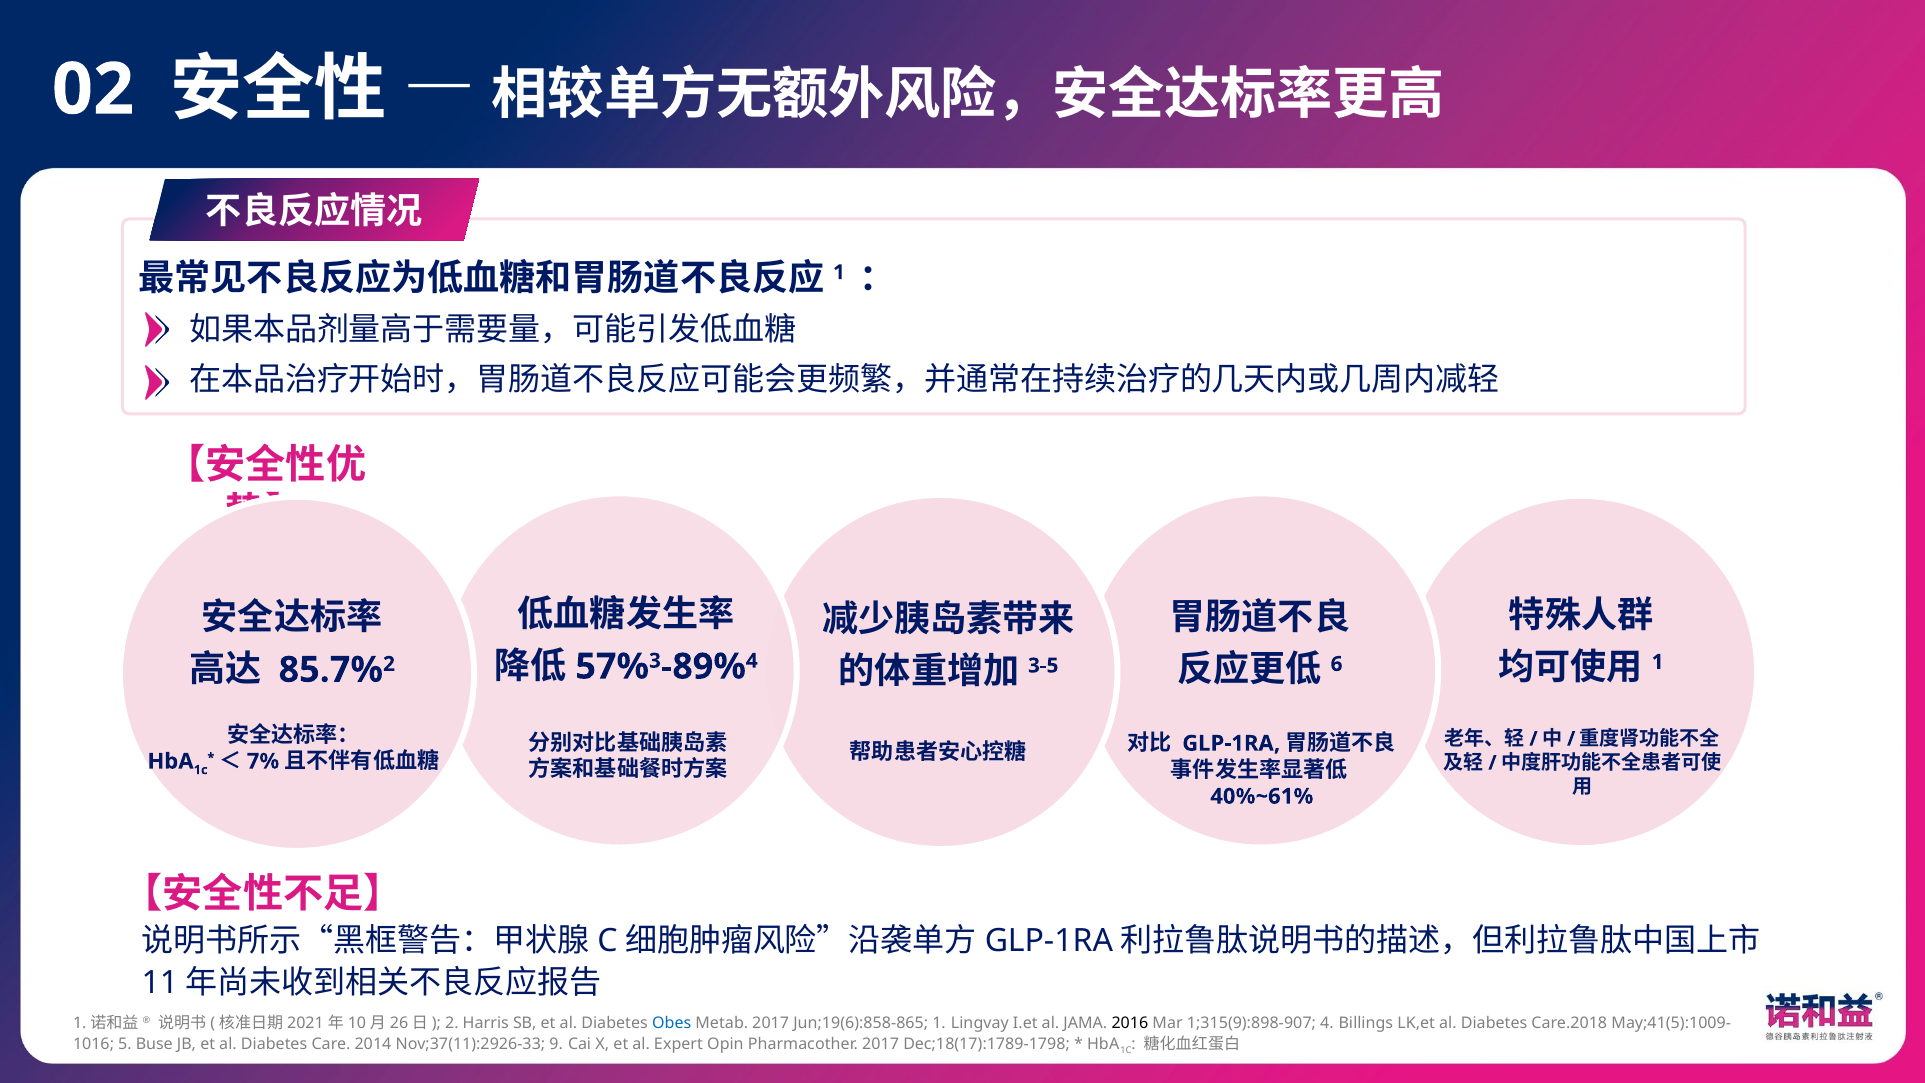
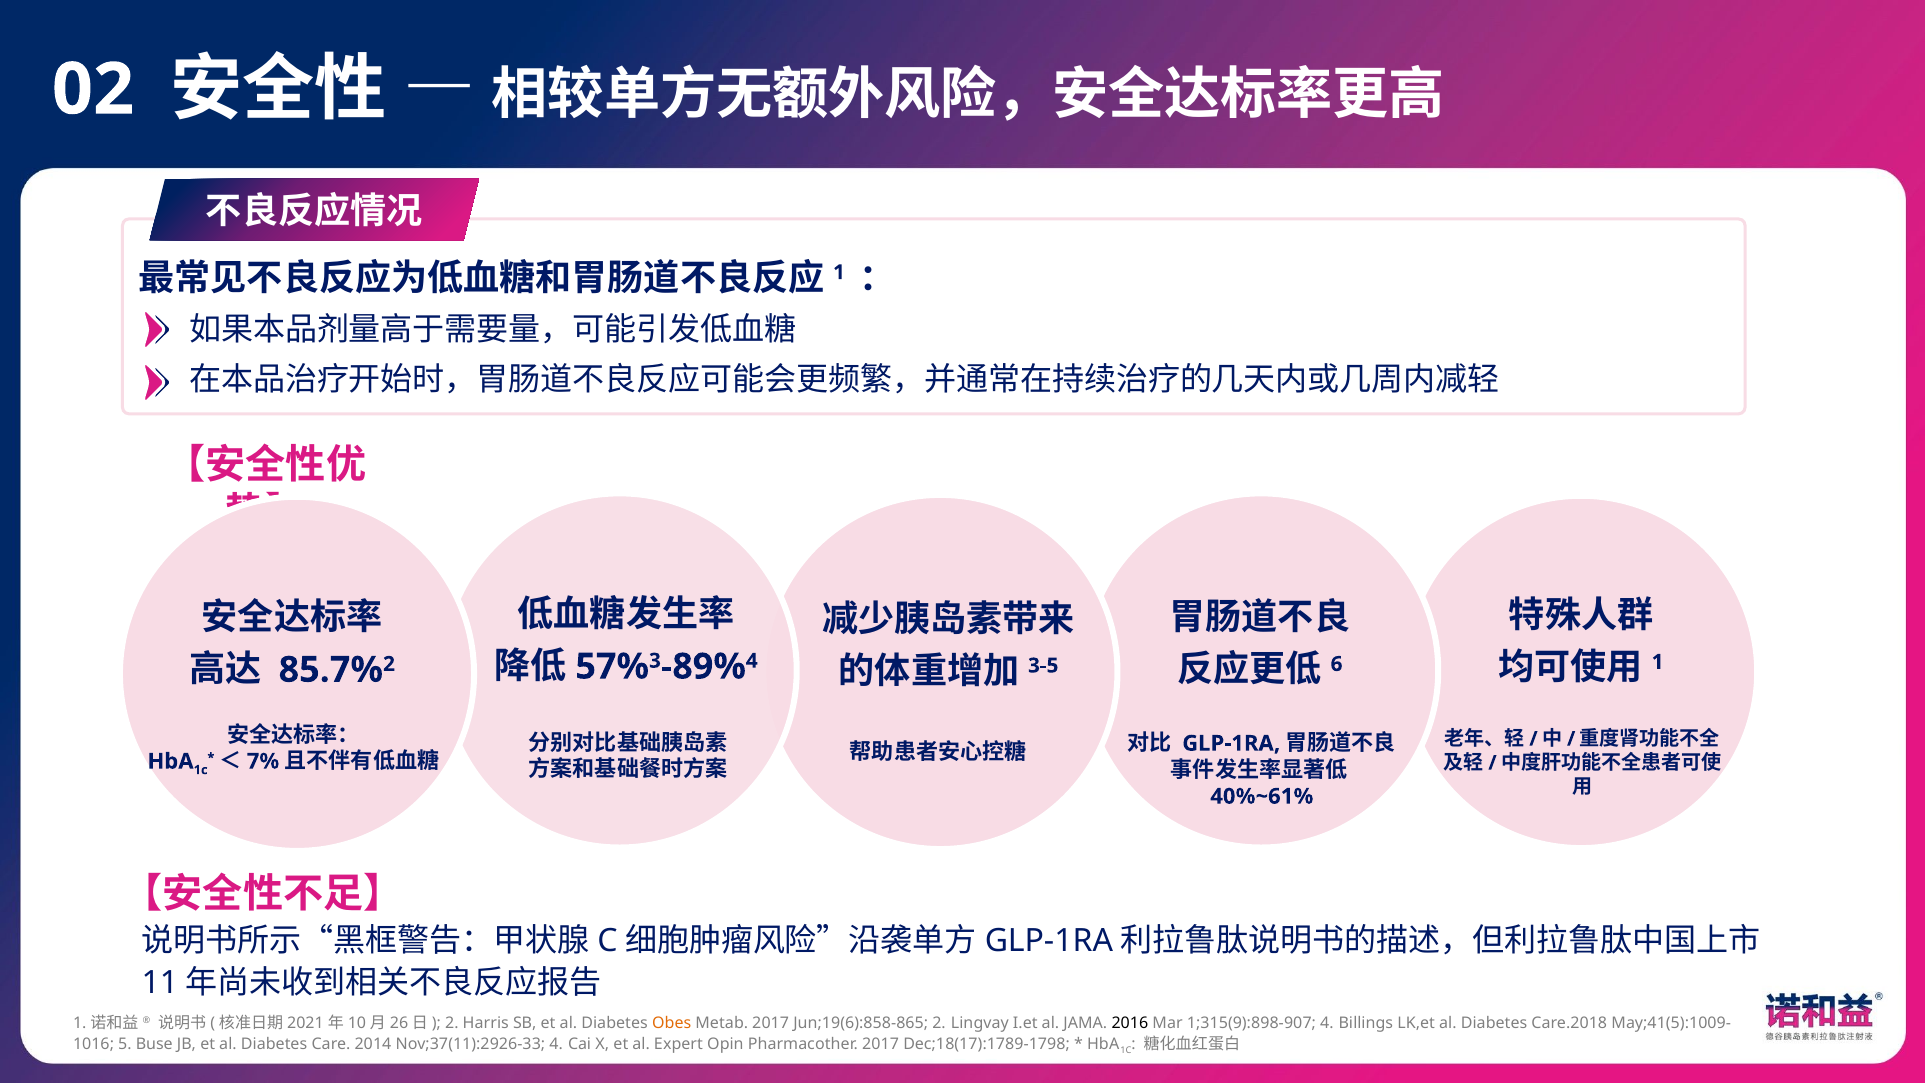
Obes colour: blue -> orange (672, 1023)
Jun;19(6):858-865 1: 1 -> 2 (939, 1023)
Nov;37(11):2926-33 9: 9 -> 4 (556, 1044)
